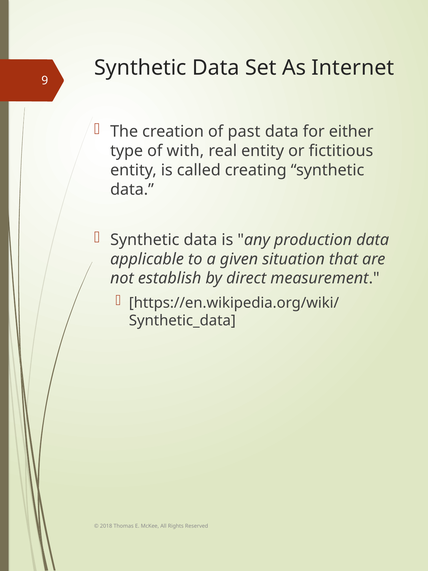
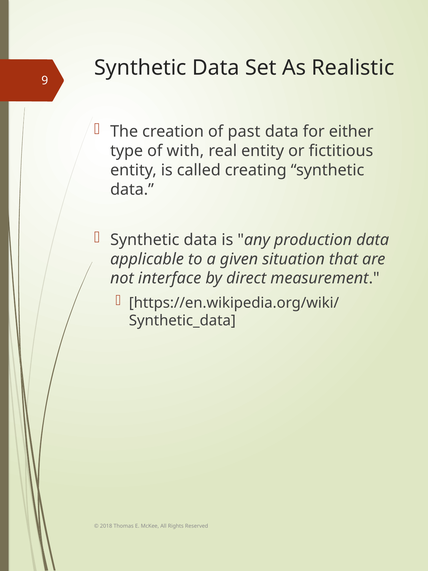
Internet: Internet -> Realistic (353, 68)
establish: establish -> interface (170, 278)
